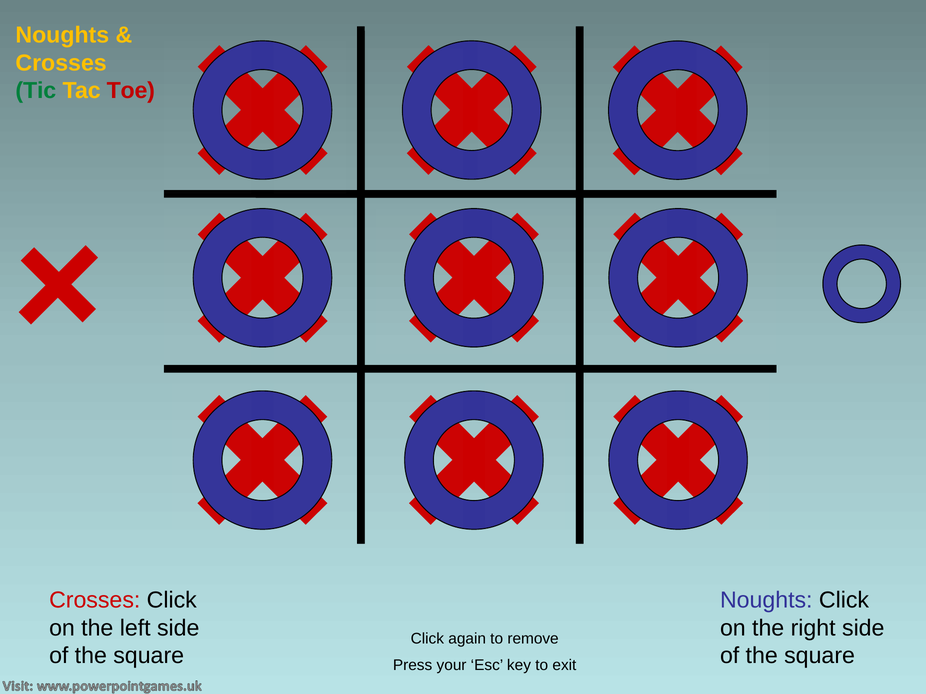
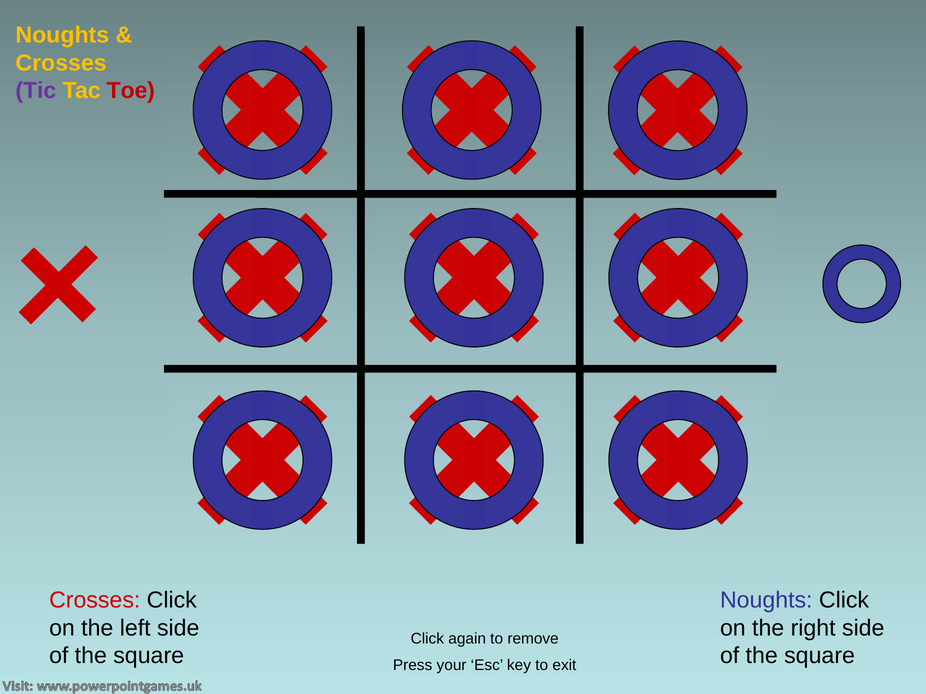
Tic colour: green -> purple (36, 91)
